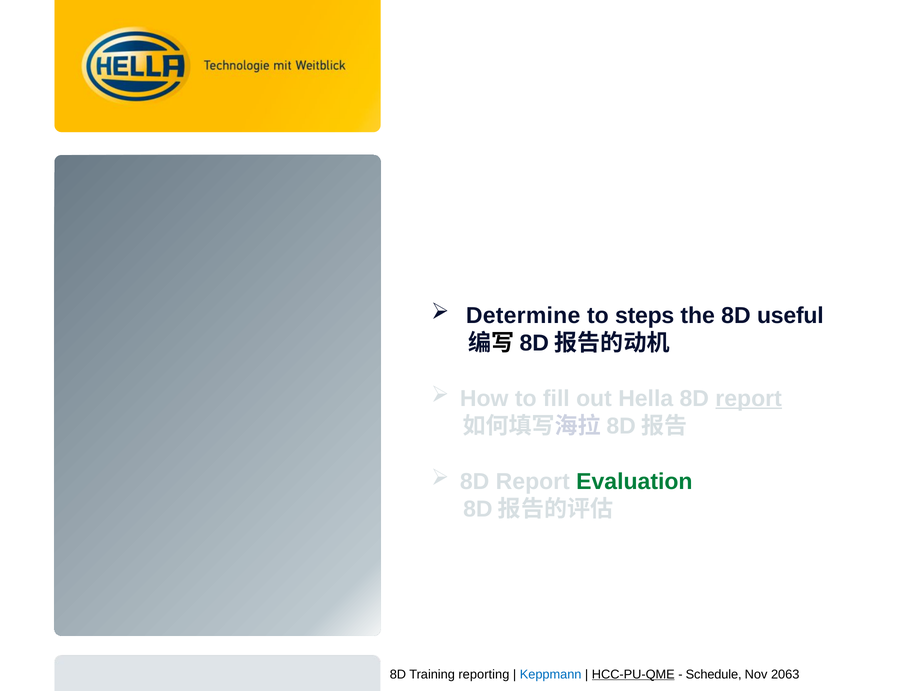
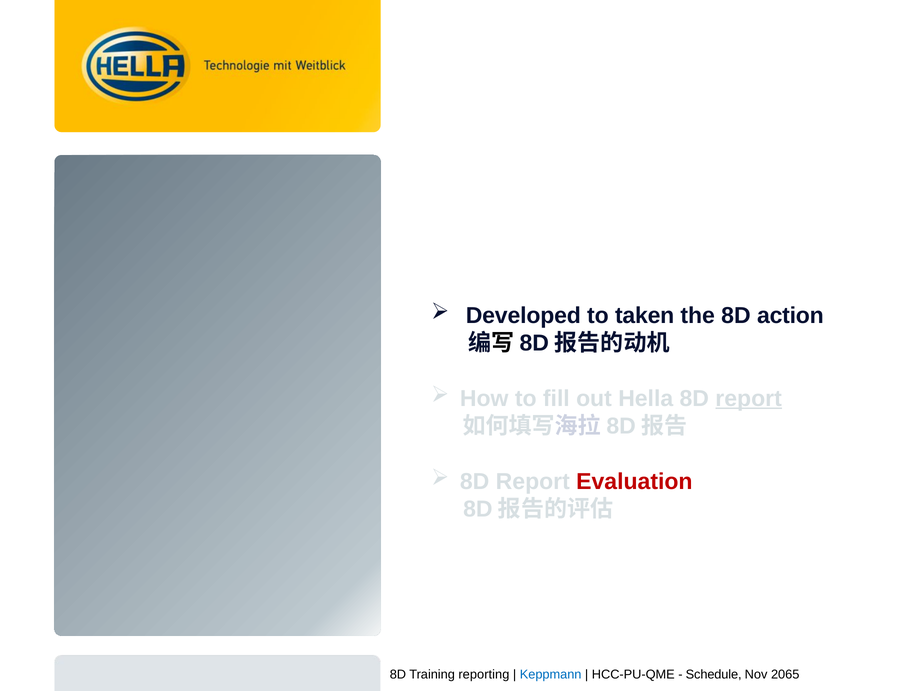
Determine: Determine -> Developed (523, 315)
steps: steps -> taken (645, 315)
useful: useful -> action (790, 315)
Evaluation colour: green -> red (634, 481)
HCC-PU-QME underline: present -> none (633, 674)
2063: 2063 -> 2065 (785, 674)
